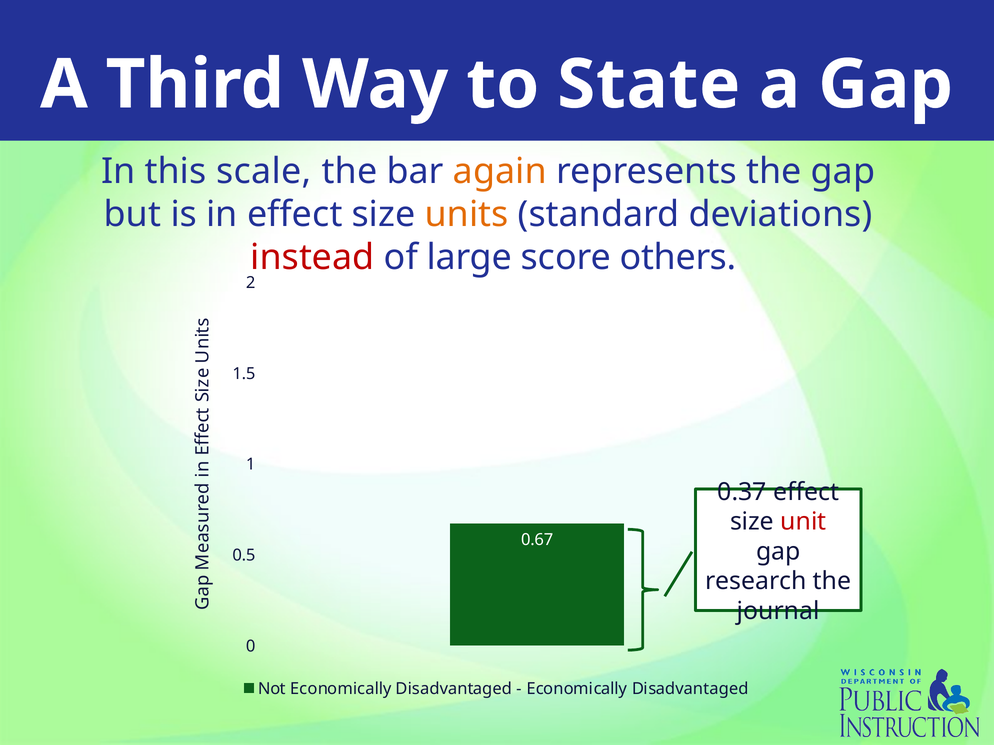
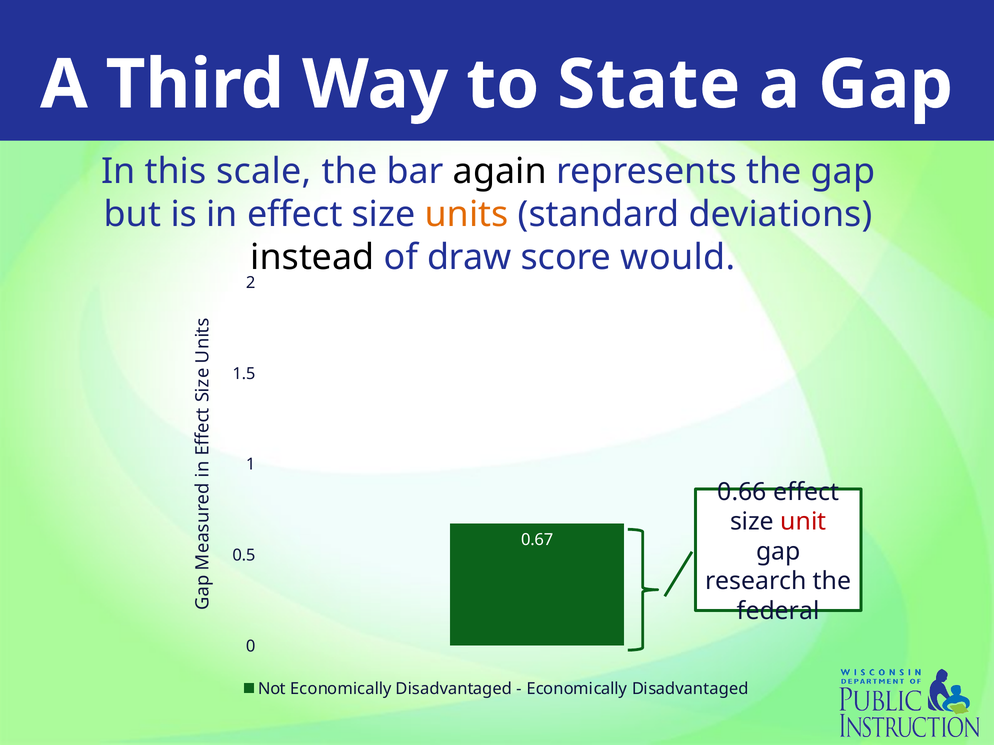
again colour: orange -> black (500, 171)
instead colour: red -> black (312, 258)
large: large -> draw (469, 258)
others: others -> would (678, 258)
0.37: 0.37 -> 0.66 (742, 492)
journal: journal -> federal (778, 611)
